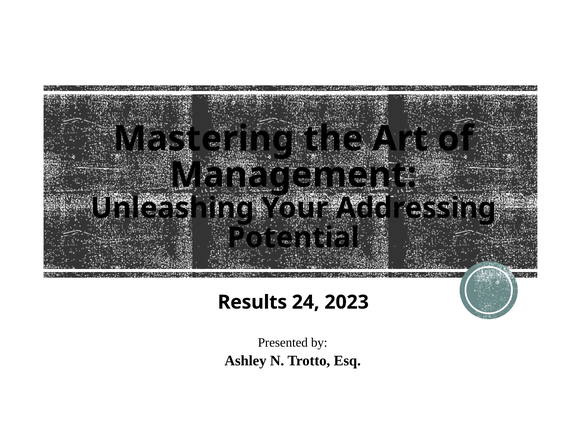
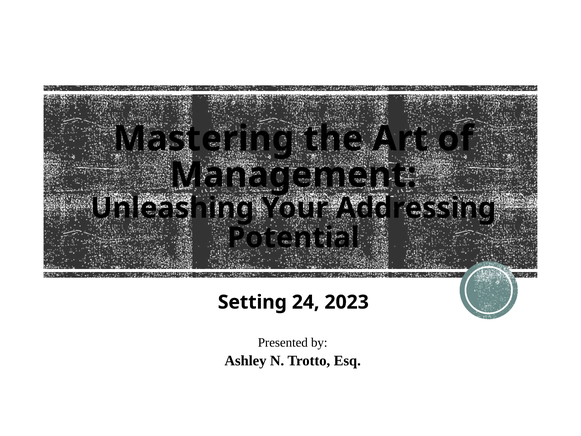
Results: Results -> Setting (252, 302)
